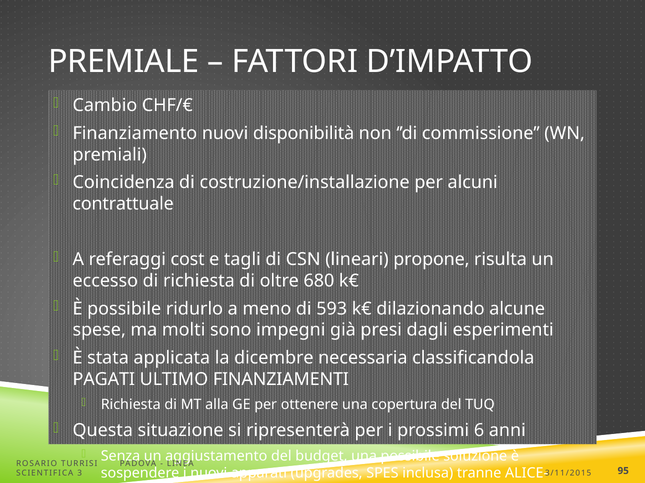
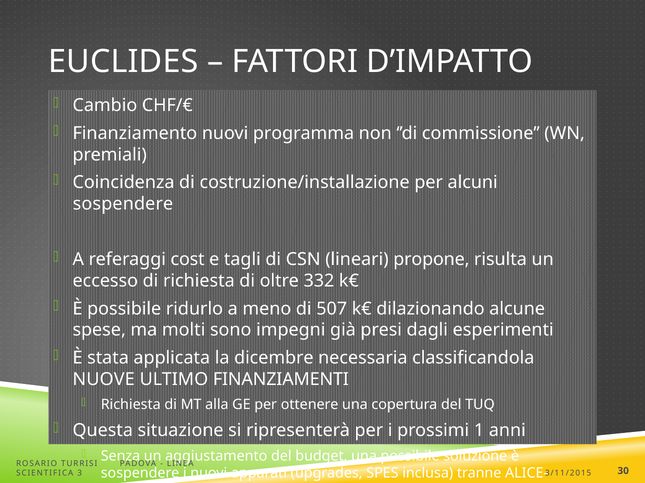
PREMIALE: PREMIALE -> EUCLIDES (123, 62)
disponibilità: disponibilità -> programma (304, 133)
contrattuale: contrattuale -> sospendere (123, 204)
680: 680 -> 332 (319, 281)
593: 593 -> 507 (332, 309)
PAGATI: PAGATI -> NUOVE (104, 380)
6: 6 -> 1 (479, 431)
95: 95 -> 30 (623, 472)
